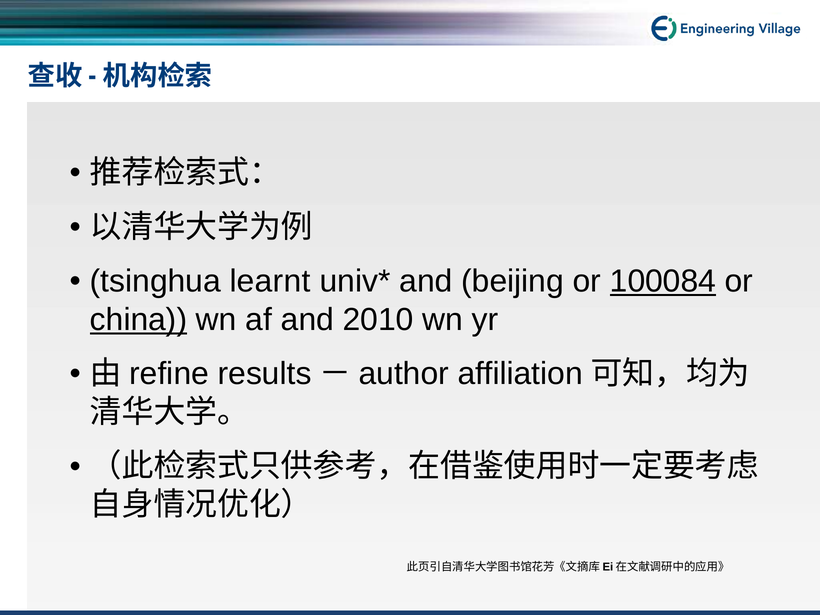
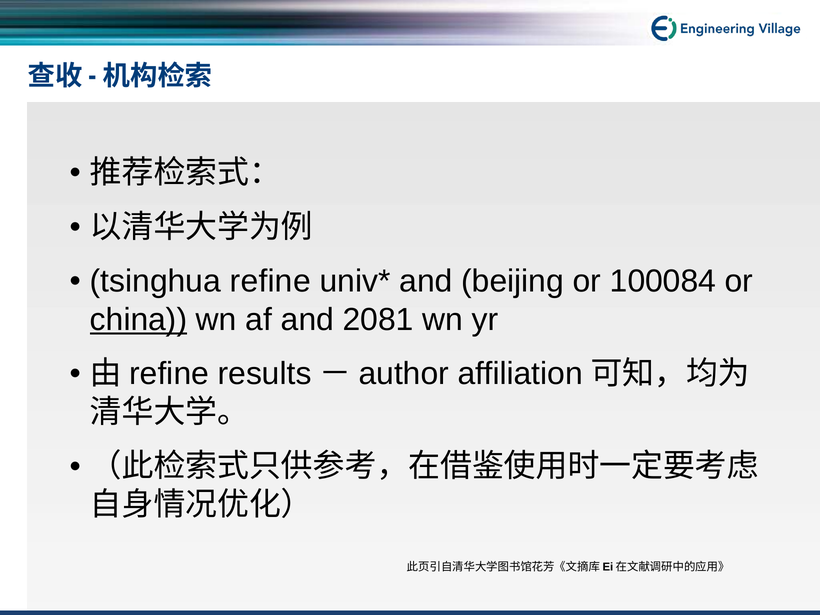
tsinghua learnt: learnt -> refine (270, 281)
100084 underline: present -> none (663, 281)
2010: 2010 -> 2081 (378, 320)
